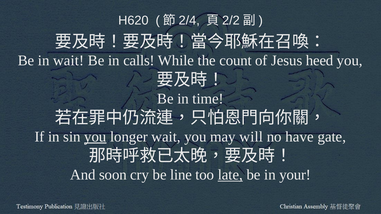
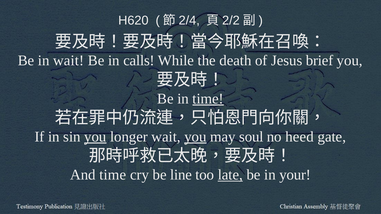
count: count -> death (235, 61)
heed: heed -> brief (320, 61)
time underline: none -> present (208, 99)
you underline: none -> present (195, 137)
will: will -> soul (251, 137)
have: have -> heed (300, 137)
And soon: soon -> time (113, 175)
